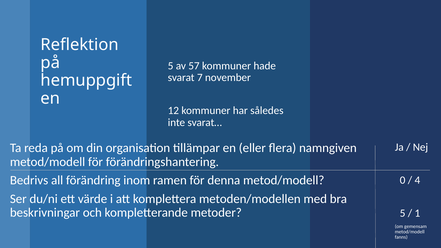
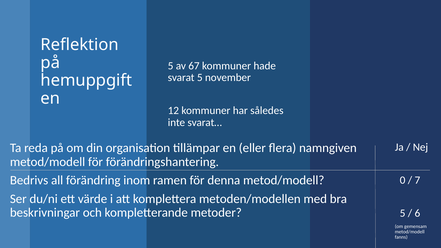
57: 57 -> 67 (194, 66)
svarat 7: 7 -> 5 (200, 78)
4: 4 -> 7 (417, 180)
1: 1 -> 6 (417, 213)
